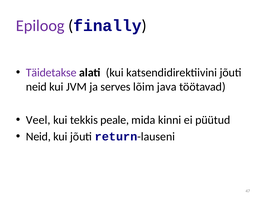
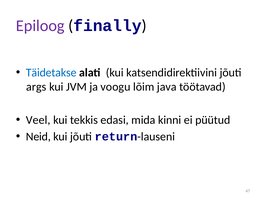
Täidetakse colour: purple -> blue (51, 72)
neid: neid -> args (36, 87)
serves: serves -> voogu (115, 87)
peale: peale -> edasi (115, 120)
